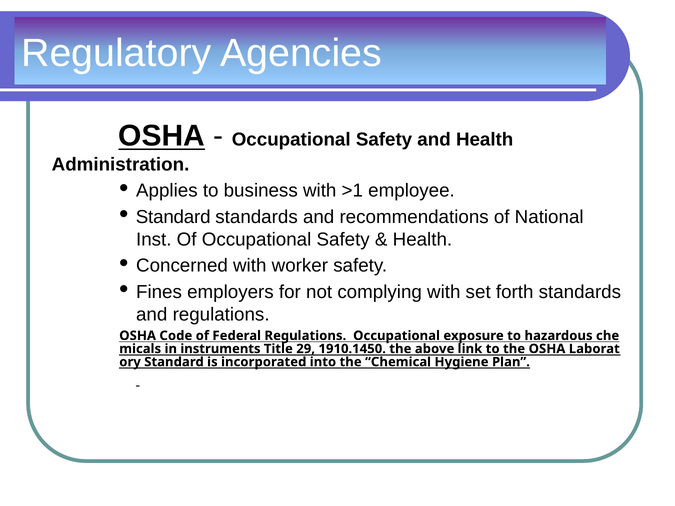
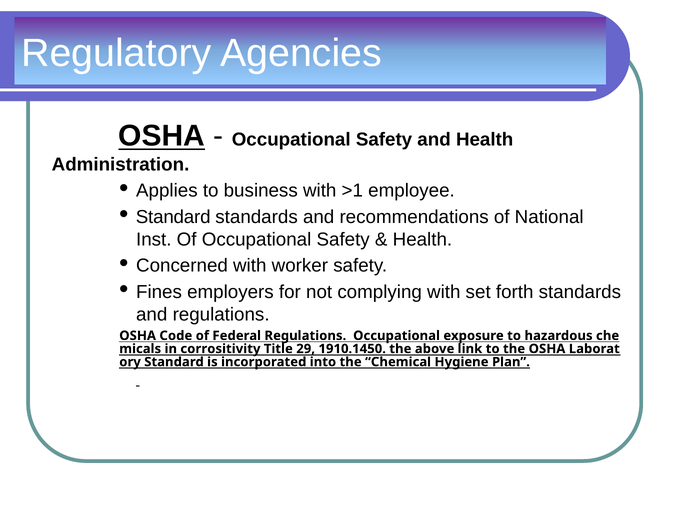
instruments: instruments -> corrositivity (220, 349)
